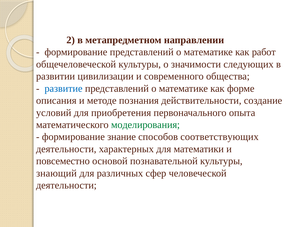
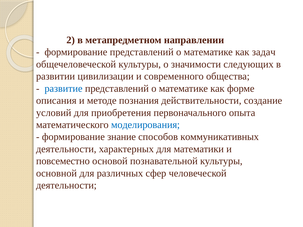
работ: работ -> задач (264, 52)
моделирования colour: green -> blue (145, 125)
соответствующих: соответствующих -> коммуникативных (220, 137)
знающий: знающий -> основной (56, 173)
